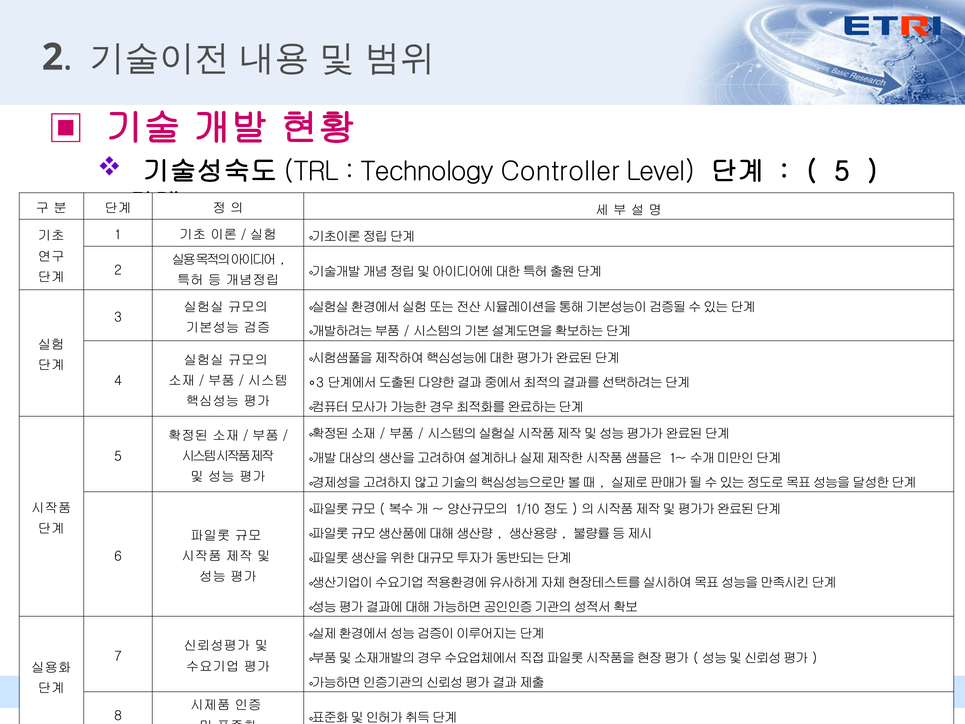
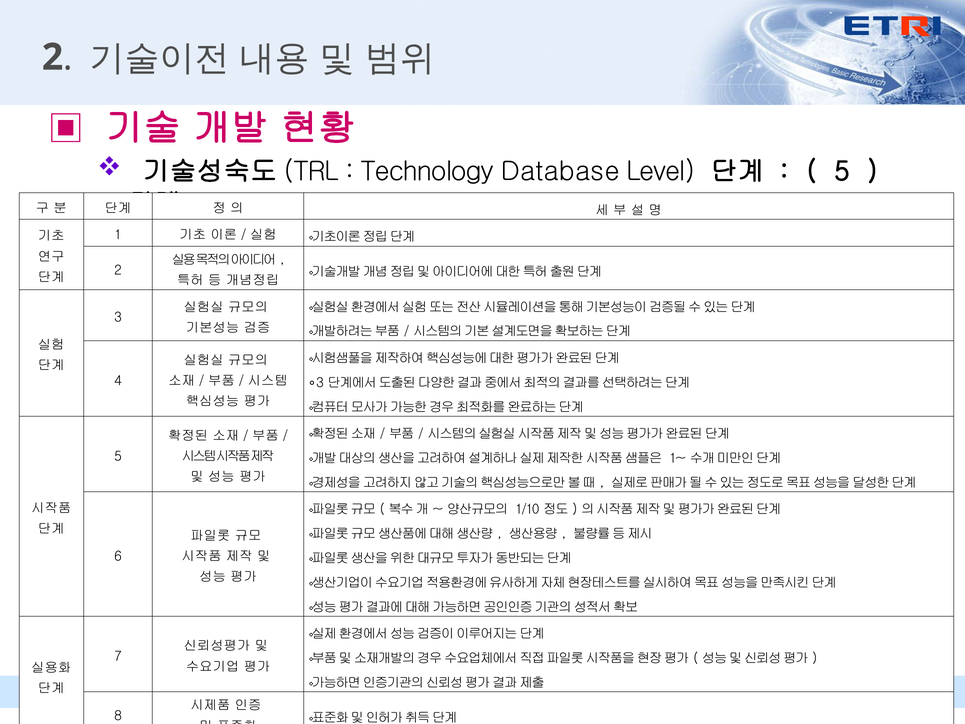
Controller: Controller -> Database (560, 171)
